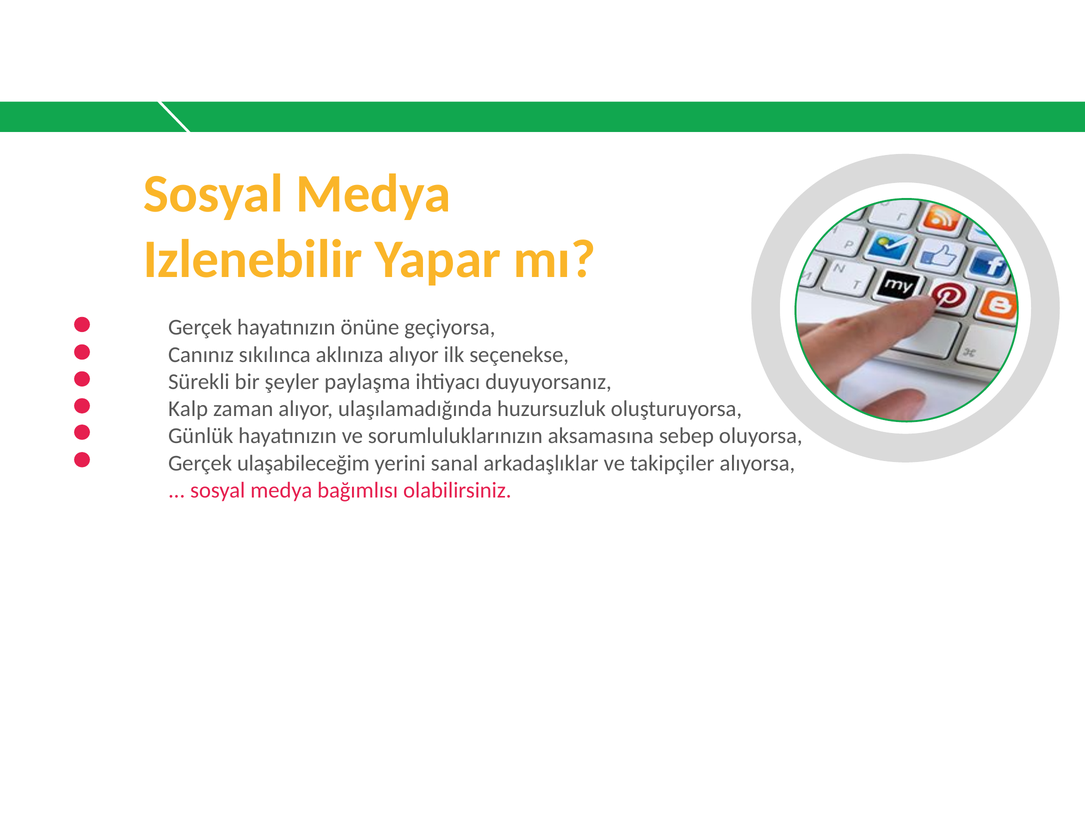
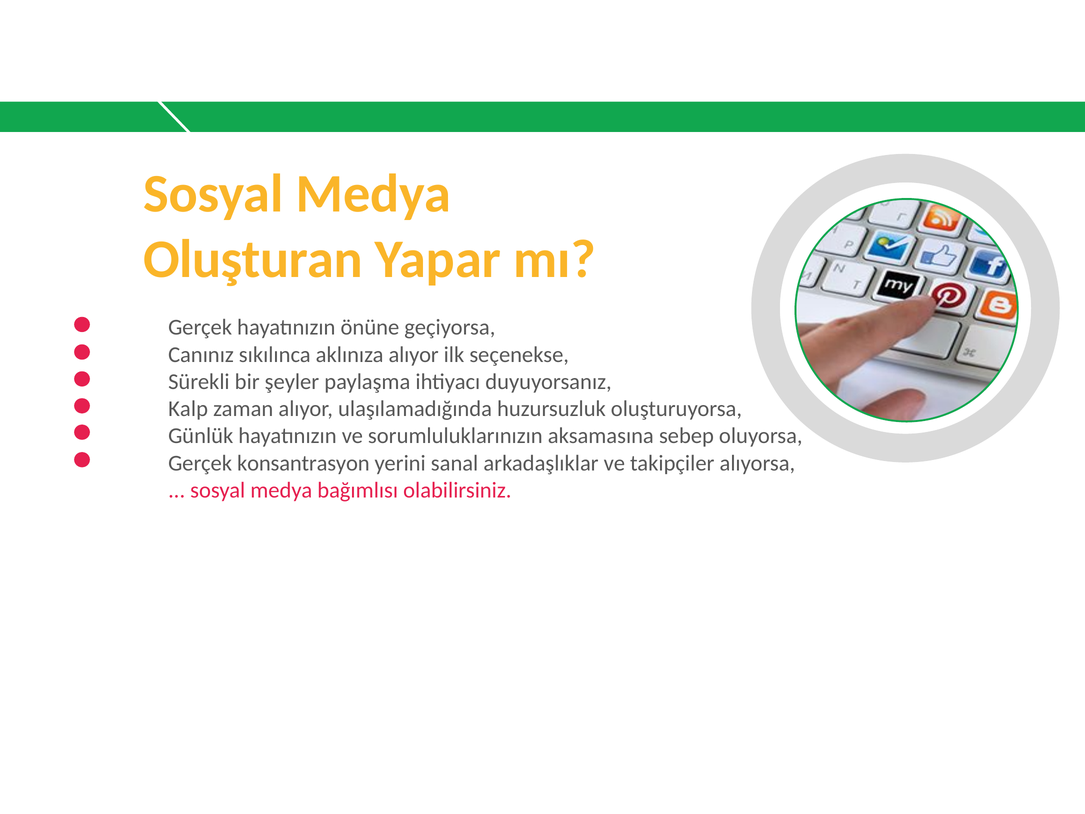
Izlenebilir: Izlenebilir -> Oluşturan (253, 259)
ulaşabileceğim: ulaşabileceğim -> konsantrasyon (303, 463)
